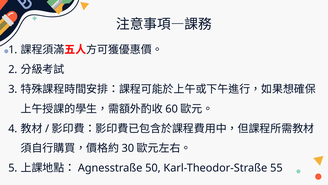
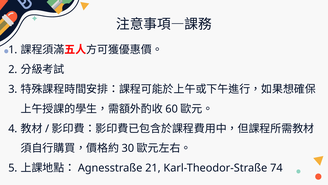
50: 50 -> 21 (153, 168)
55: 55 -> 74 (276, 168)
